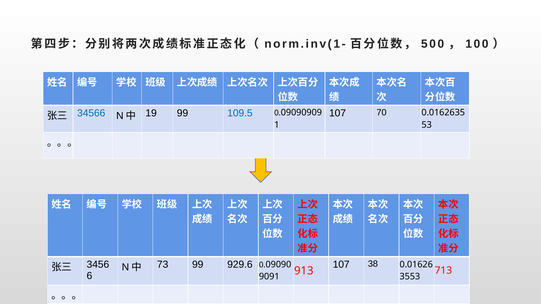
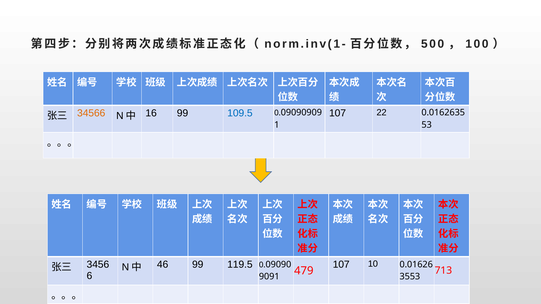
70: 70 -> 22 (382, 113)
34566 colour: blue -> orange (91, 113)
19: 19 -> 16 (151, 113)
38: 38 -> 10 (373, 264)
73: 73 -> 46 (163, 265)
929.6: 929.6 -> 119.5 (240, 265)
913: 913 -> 479 (304, 271)
